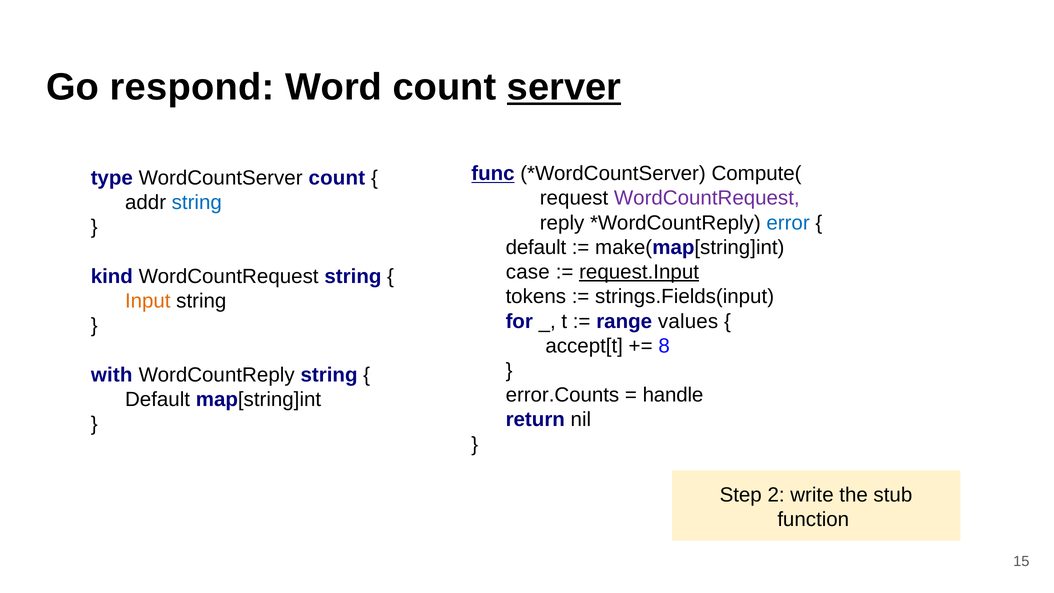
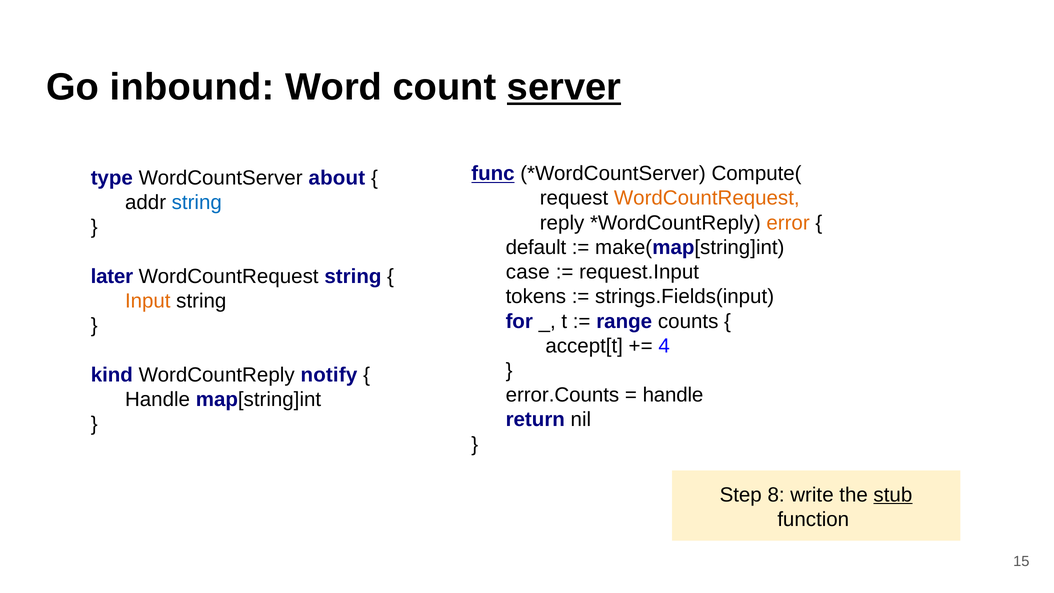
respond: respond -> inbound (192, 87)
WordCountServer count: count -> about (337, 178)
WordCountRequest colour: purple -> orange (707, 198)
error colour: blue -> orange (788, 223)
request.Input underline: present -> none (639, 272)
kind: kind -> later (112, 276)
values: values -> counts (688, 321)
8: 8 -> 4 (664, 346)
with: with -> kind (112, 375)
WordCountReply string: string -> notify (329, 375)
Default: Default -> Handle (158, 399)
2: 2 -> 8 (776, 495)
stub underline: none -> present (893, 495)
